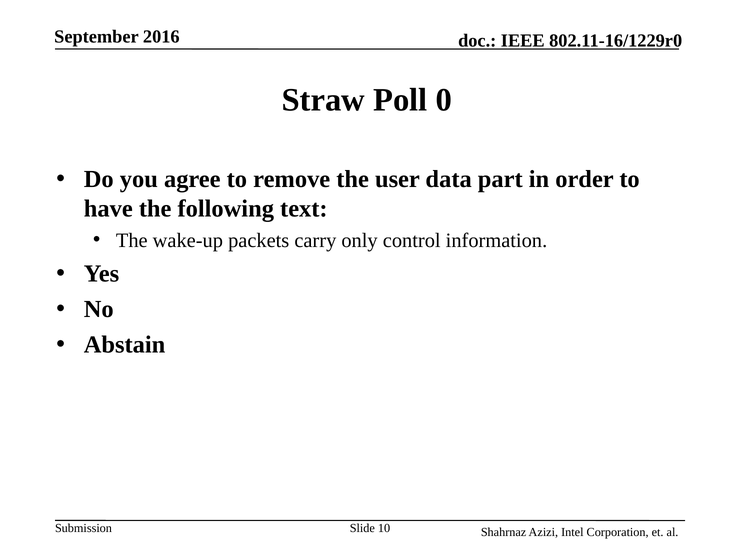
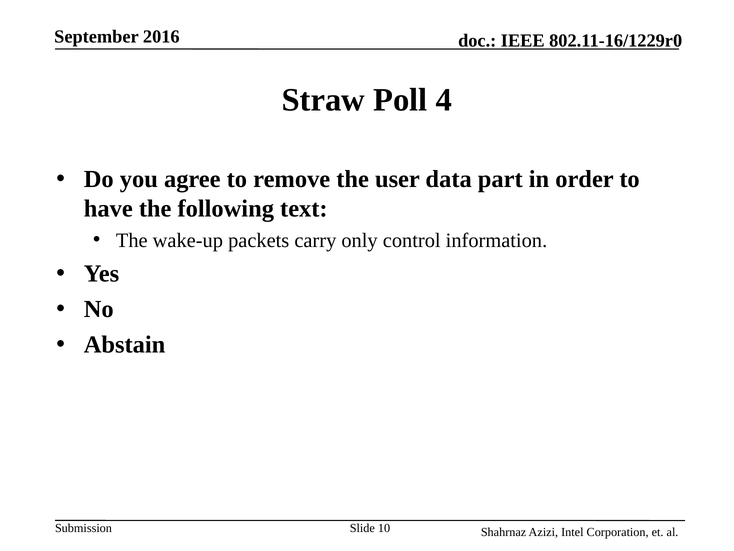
0: 0 -> 4 (444, 100)
